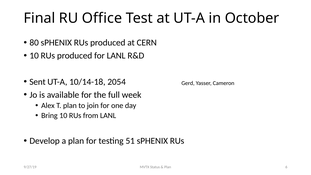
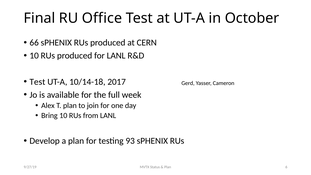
80: 80 -> 66 (34, 43)
Sent: Sent -> Test (37, 82)
2054: 2054 -> 2017 (117, 82)
51: 51 -> 93 (130, 141)
